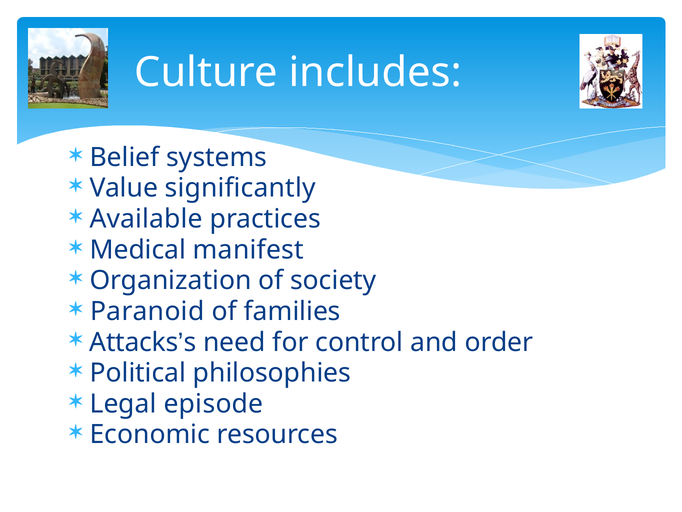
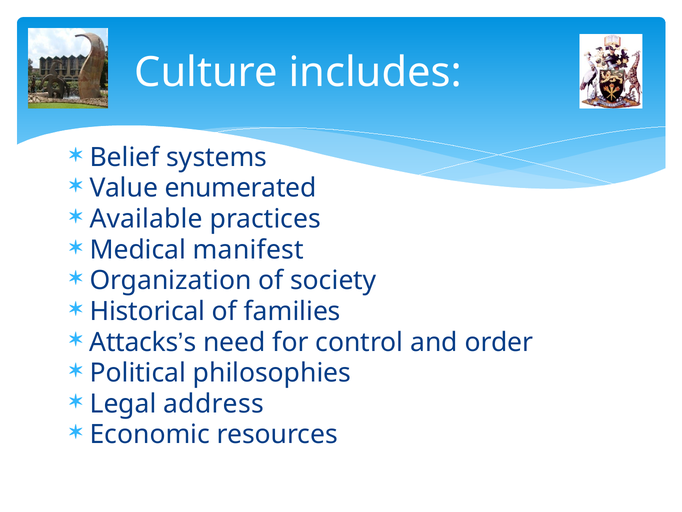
significantly: significantly -> enumerated (240, 188)
Paranoid: Paranoid -> Historical (147, 311)
episode: episode -> address (214, 404)
